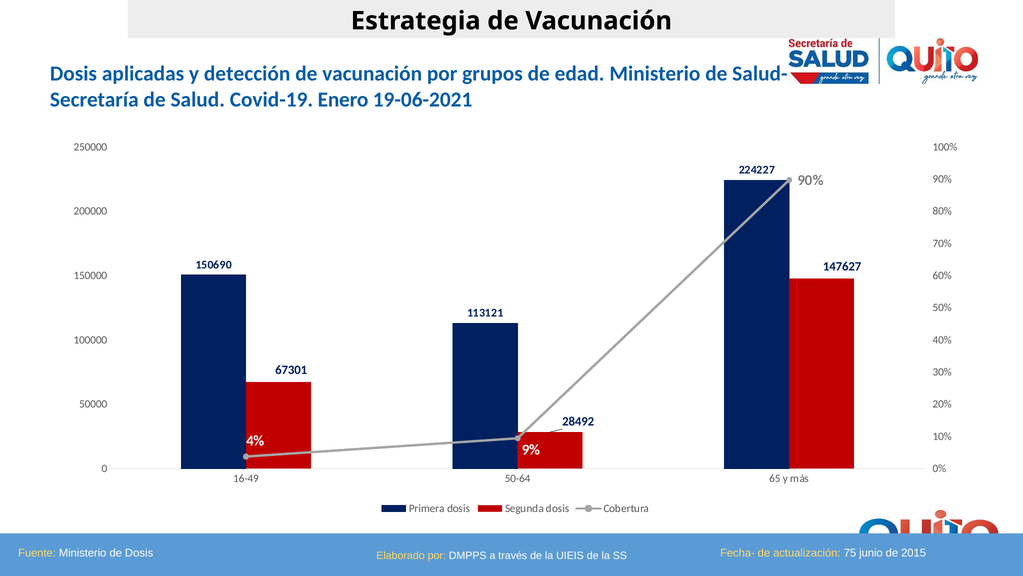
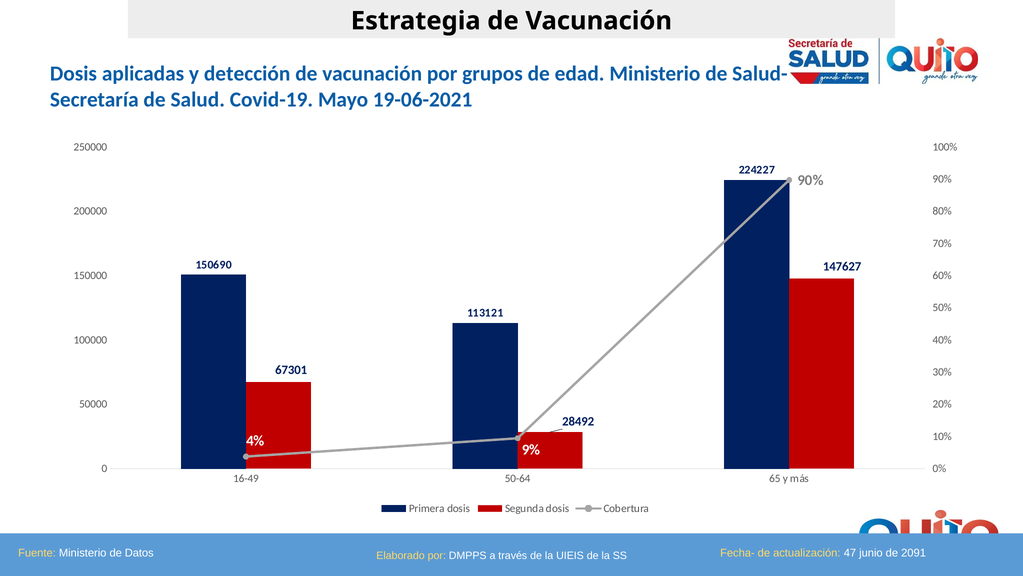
Enero: Enero -> Mayo (343, 99)
de Dosis: Dosis -> Datos (139, 553)
75: 75 -> 47 (850, 552)
2015: 2015 -> 2091 (914, 552)
